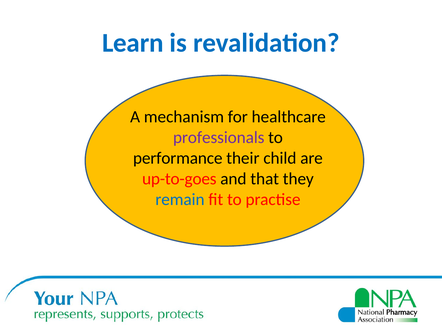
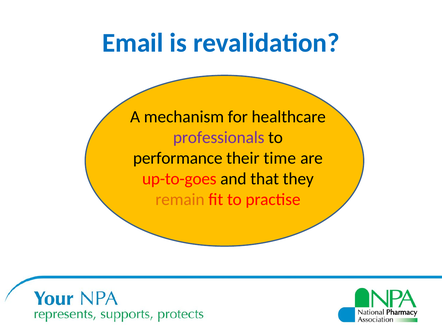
Learn: Learn -> Email (133, 43)
child: child -> time (280, 158)
remain colour: blue -> orange (180, 199)
